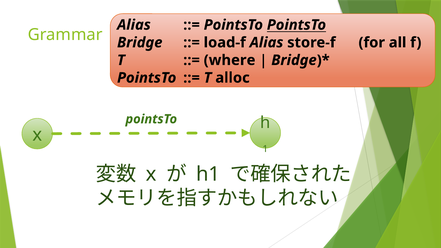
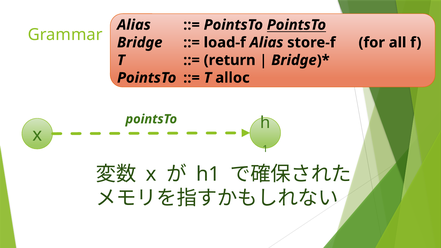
where: where -> return (230, 60)
